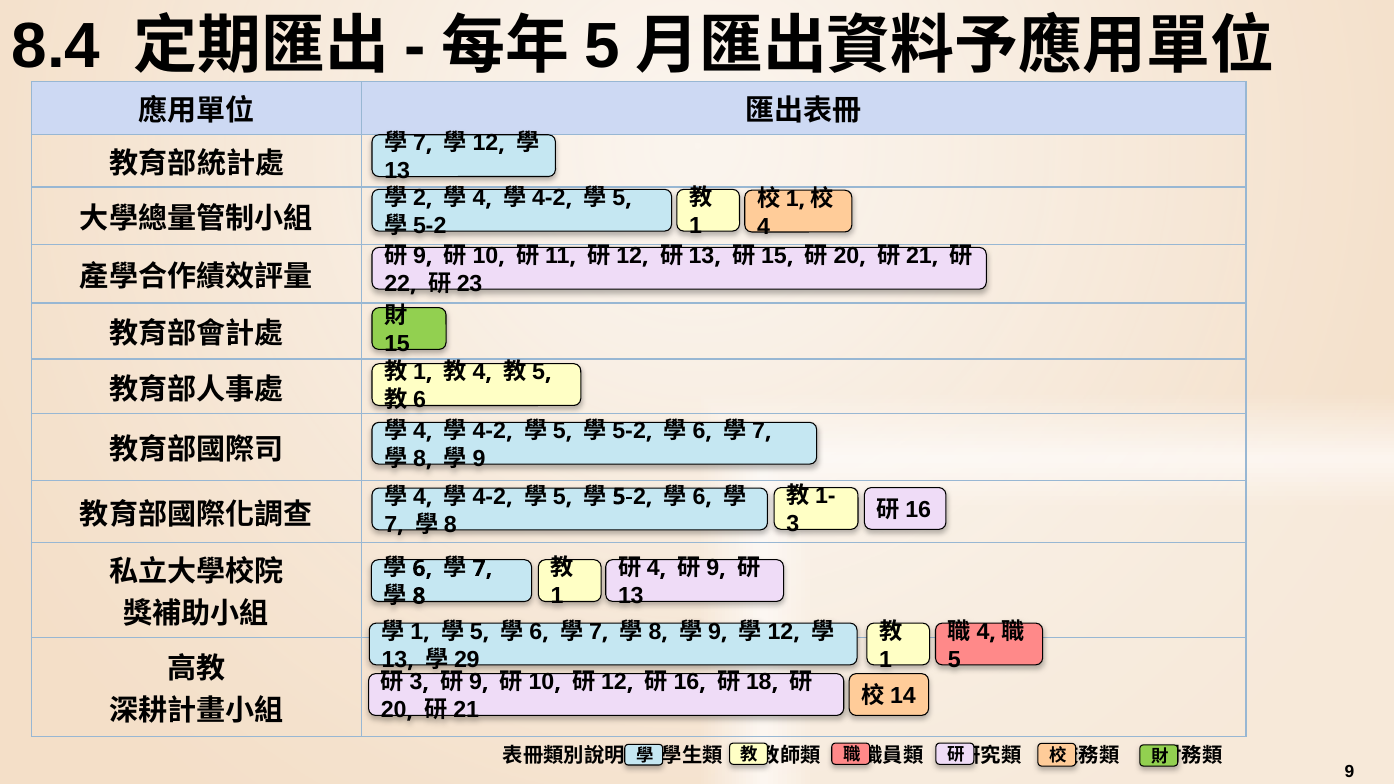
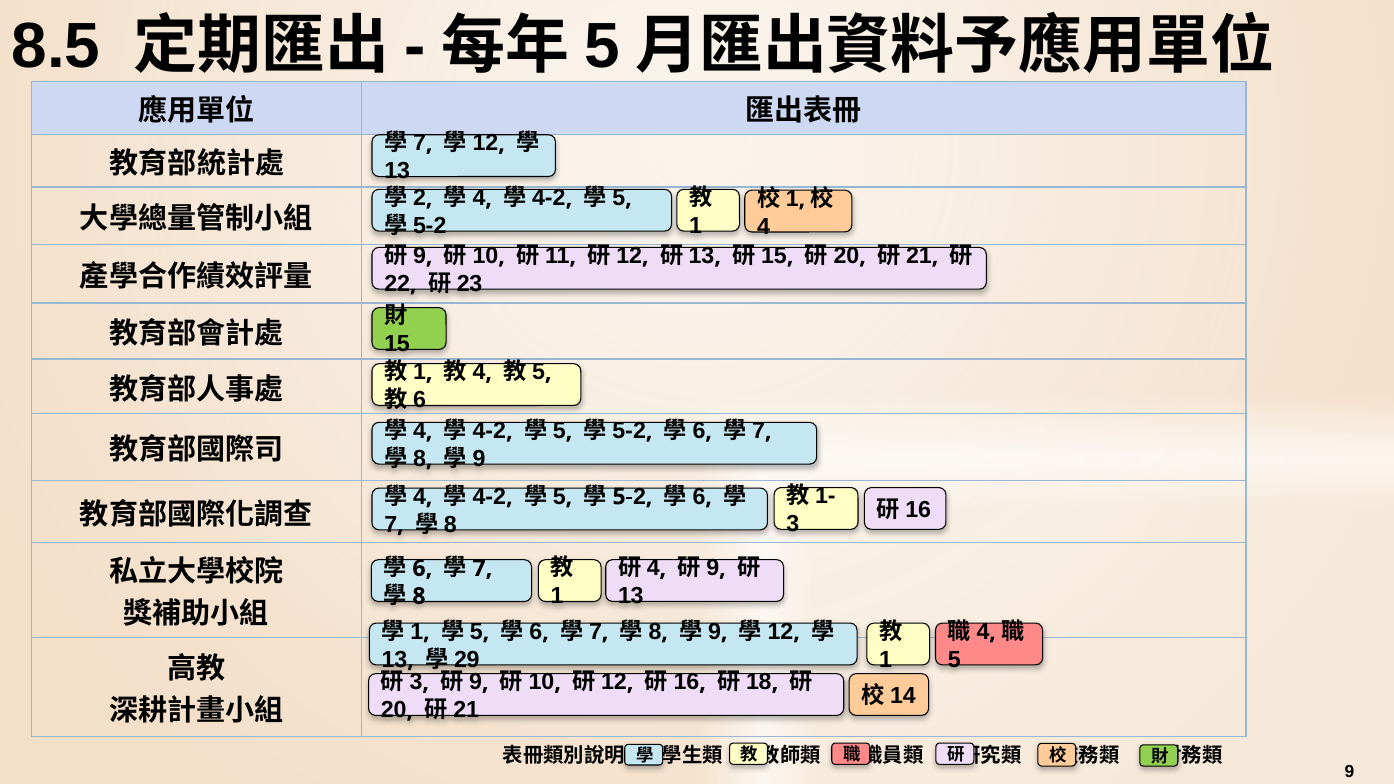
8.4: 8.4 -> 8.5 (56, 47)
